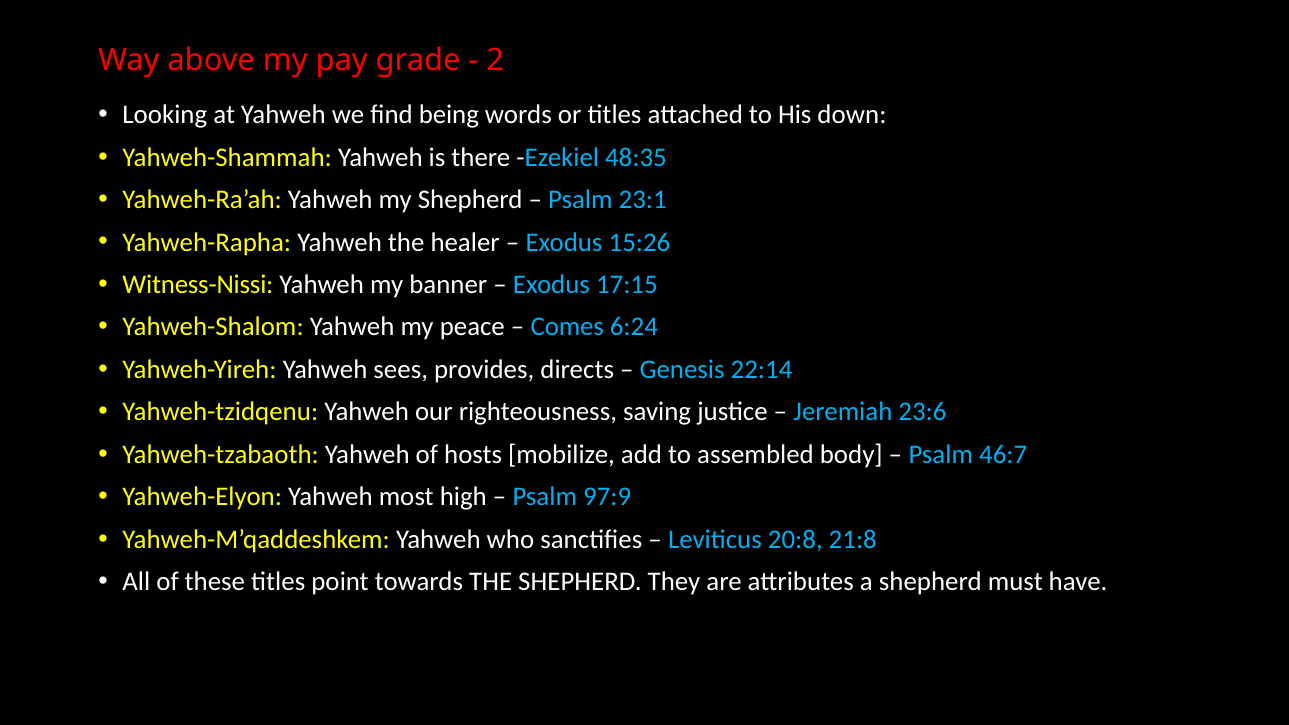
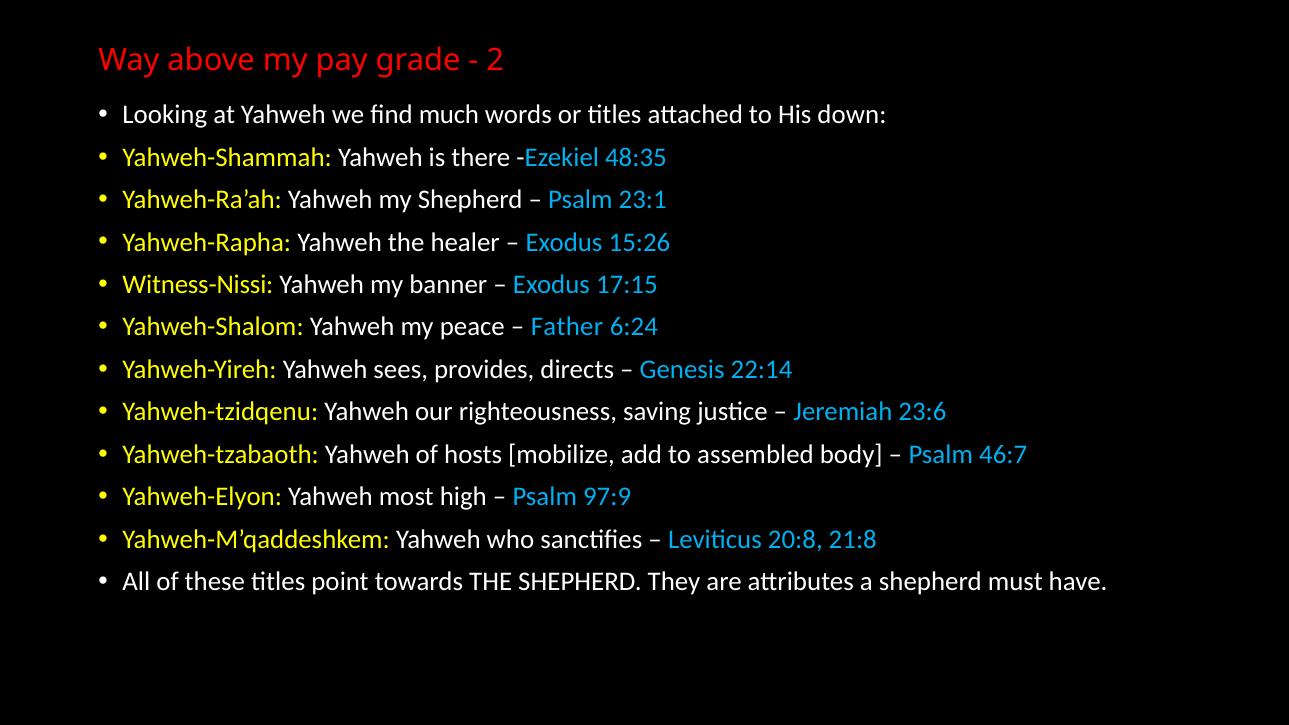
being: being -> much (449, 115)
Comes: Comes -> Father (567, 327)
